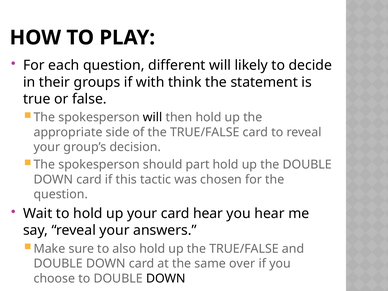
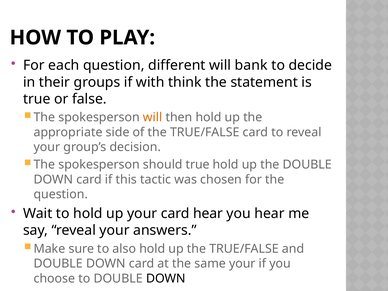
likely: likely -> bank (251, 65)
will colour: black -> orange (153, 117)
should part: part -> true (198, 165)
same over: over -> your (242, 264)
